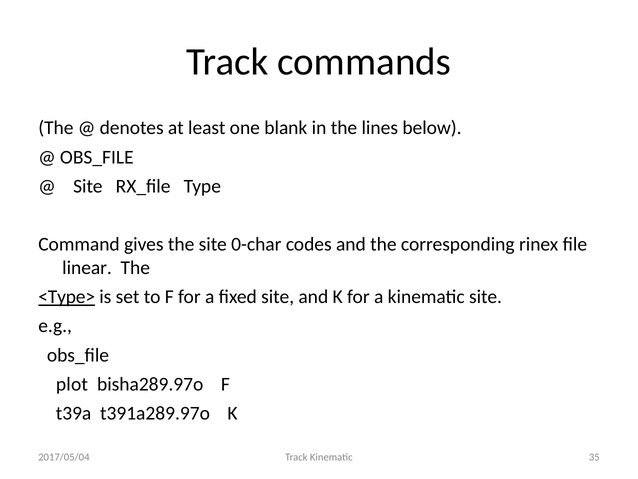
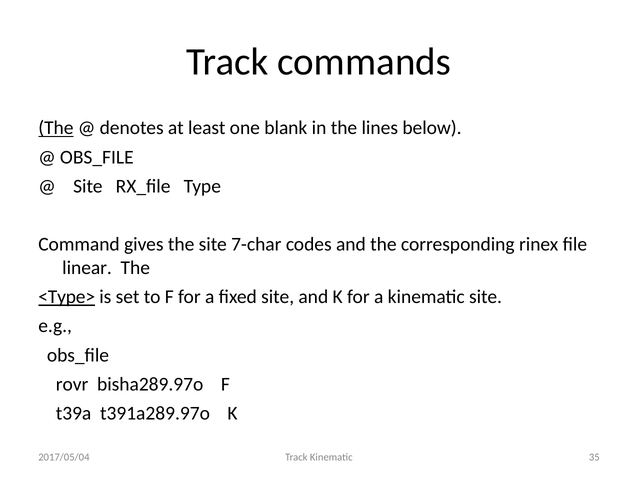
The underline: none -> present (56, 128)
0-char: 0-char -> 7-char (256, 244)
plot: plot -> rovr (72, 384)
